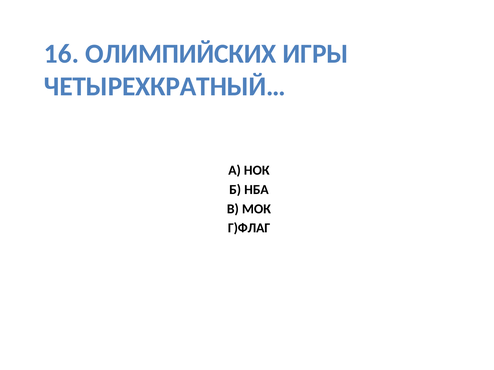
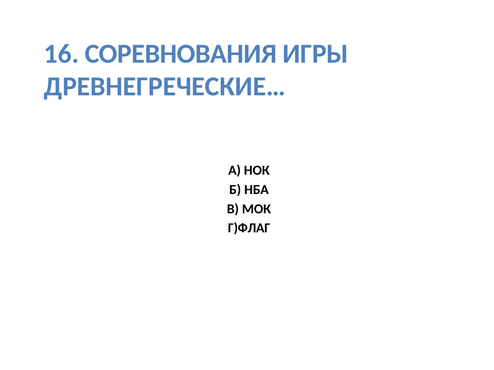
ОЛИМПИЙСКИХ: ОЛИМПИЙСКИХ -> СОРЕВНОВАНИЯ (181, 54)
ЧЕТЫРЕХКРАТНЫЙ…: ЧЕТЫРЕХКРАТНЫЙ… -> ДРЕВНЕГРЕЧЕСКИЕ… (165, 87)
